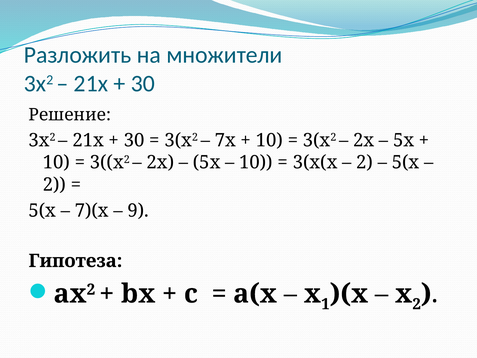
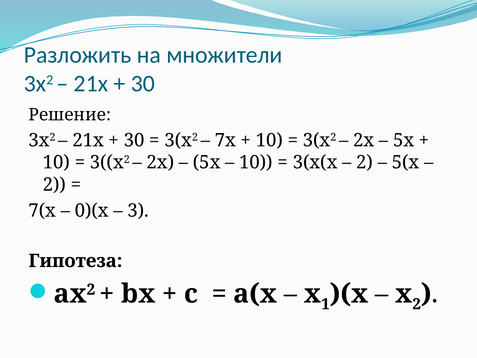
5(х: 5(х -> 7(х (42, 211)
7)(х: 7)(х -> 0)(х (92, 211)
9: 9 -> 3 (138, 211)
